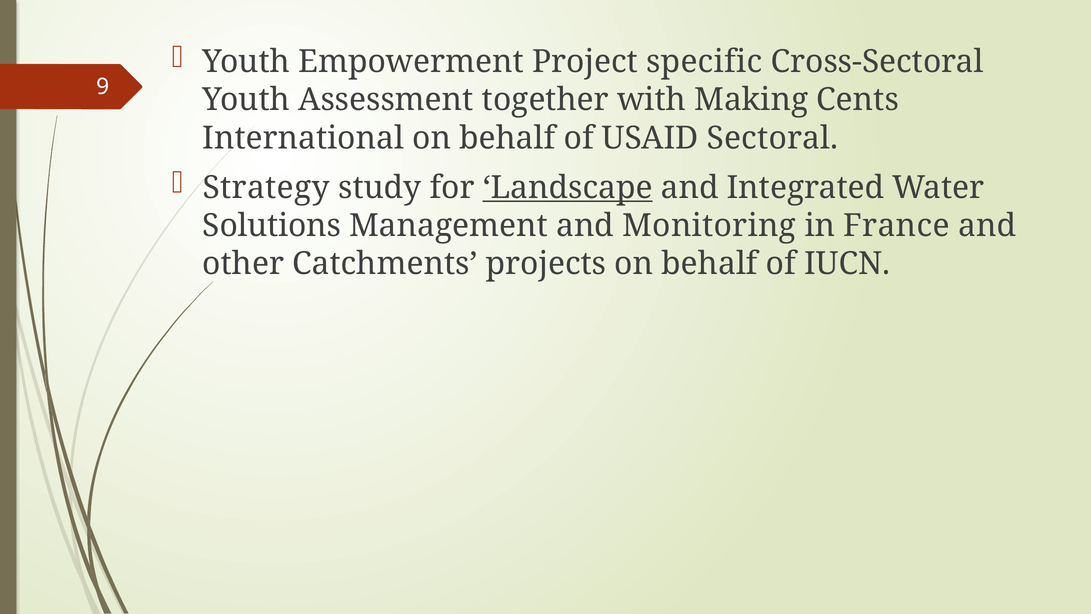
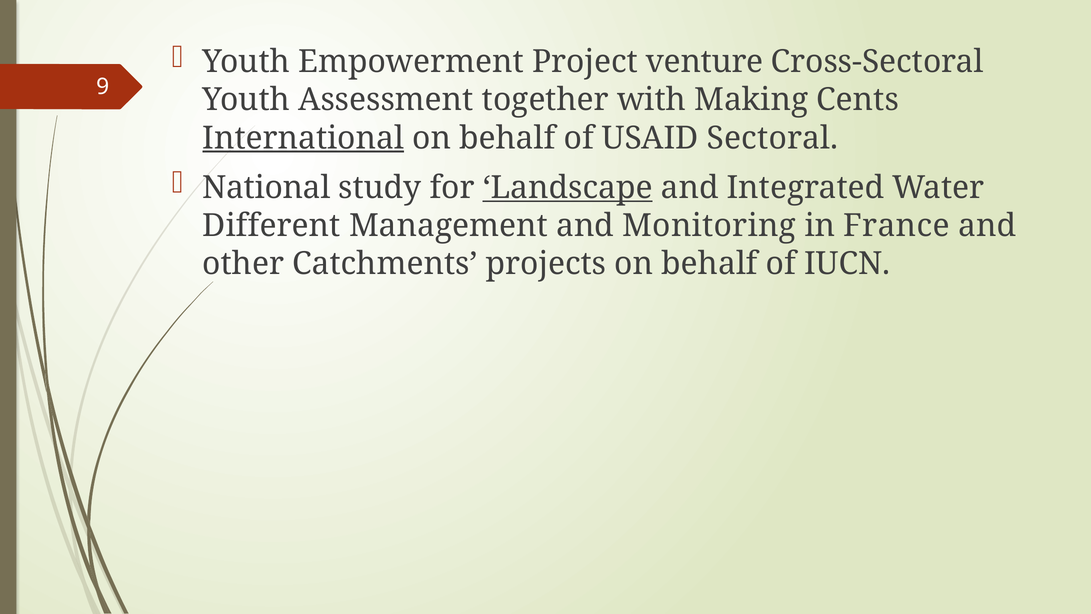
specific: specific -> venture (705, 62)
International underline: none -> present (303, 138)
Strategy: Strategy -> National (266, 187)
Solutions: Solutions -> Different (272, 226)
